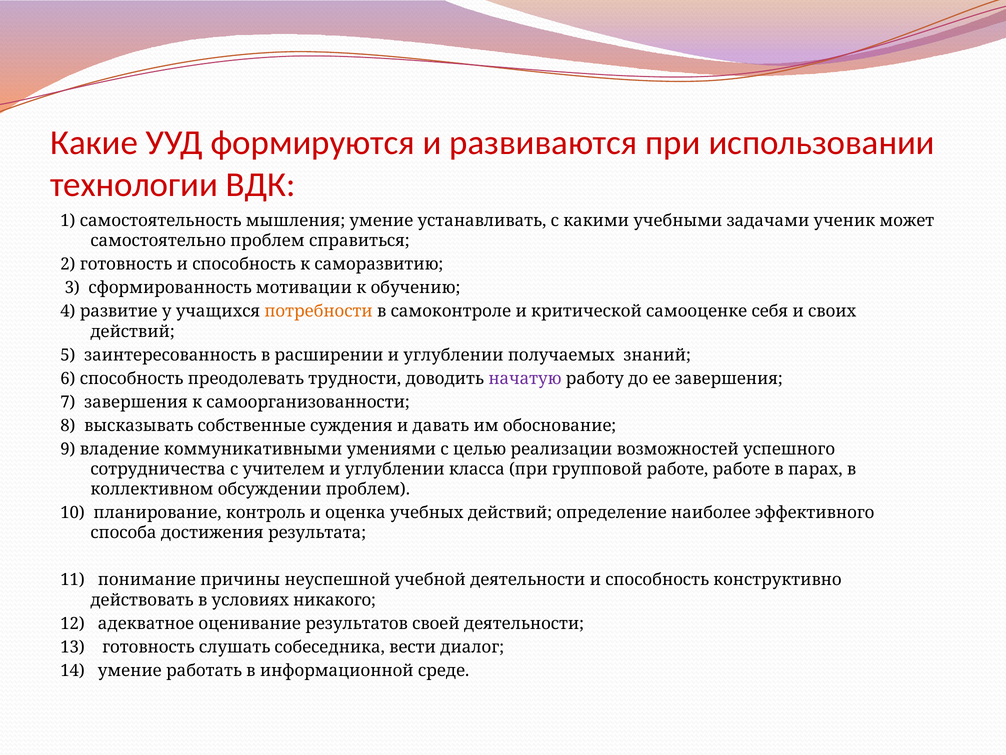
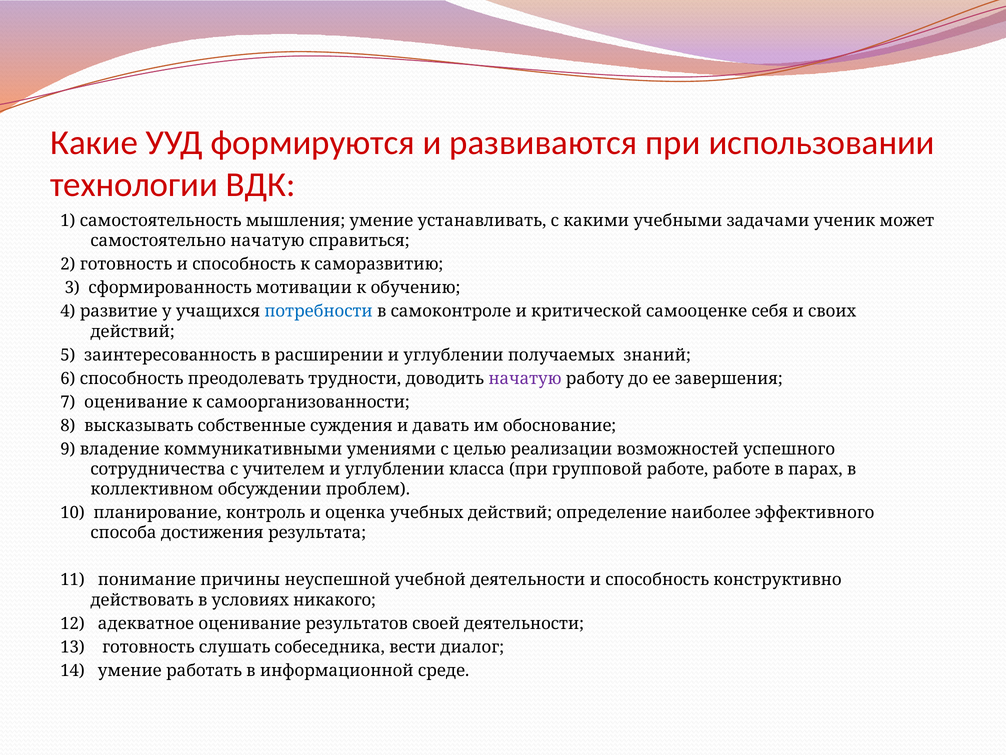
самостоятельно проблем: проблем -> начатую (267, 241)
потребности colour: orange -> blue (319, 311)
7 завершения: завершения -> оценивание (136, 402)
